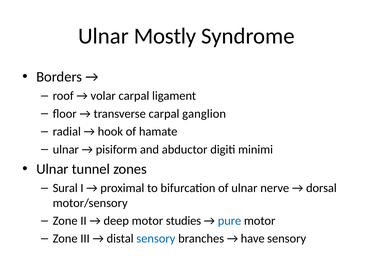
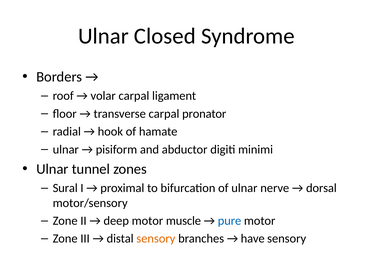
Mostly: Mostly -> Closed (165, 36)
ganglion: ganglion -> pronator (204, 114)
studies: studies -> muscle (183, 221)
sensory colour: blue -> orange (156, 238)
